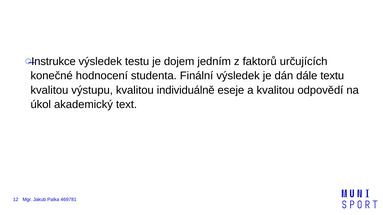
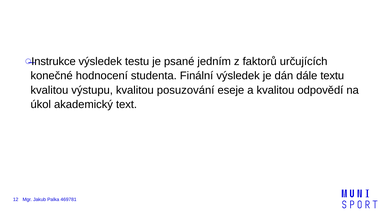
dojem: dojem -> psané (179, 62)
individuálně: individuálně -> posuzování (186, 90)
